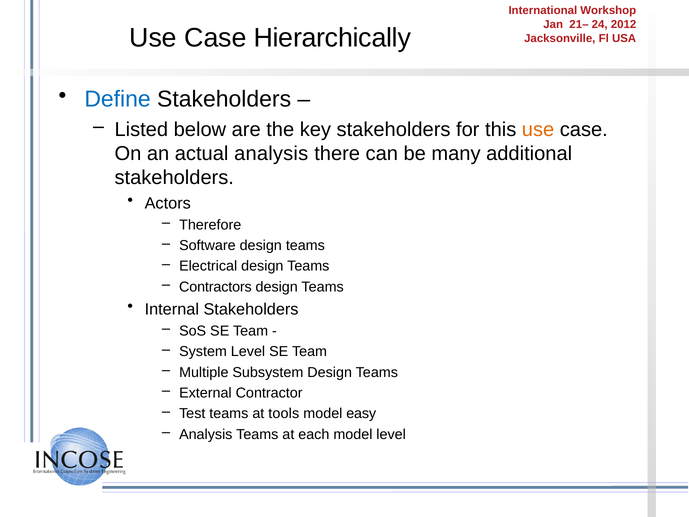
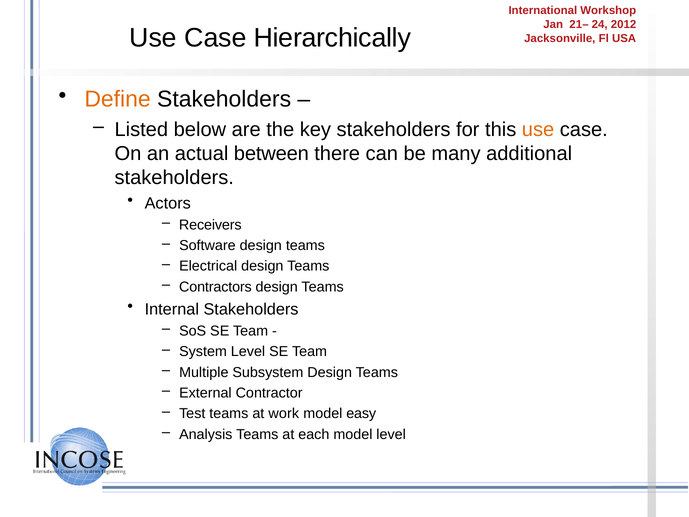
Define colour: blue -> orange (118, 99)
actual analysis: analysis -> between (271, 154)
Therefore: Therefore -> Receivers (210, 225)
tools: tools -> work (284, 413)
